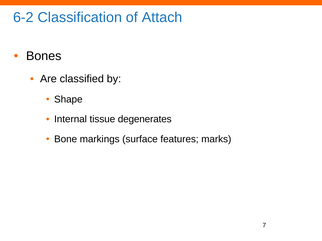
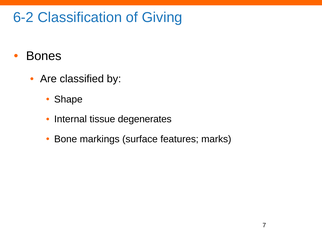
Attach: Attach -> Giving (162, 17)
